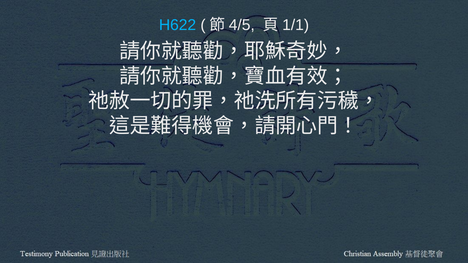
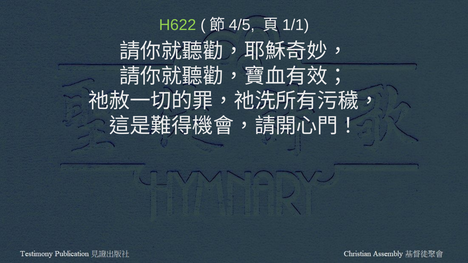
H622 colour: light blue -> light green (178, 25)
